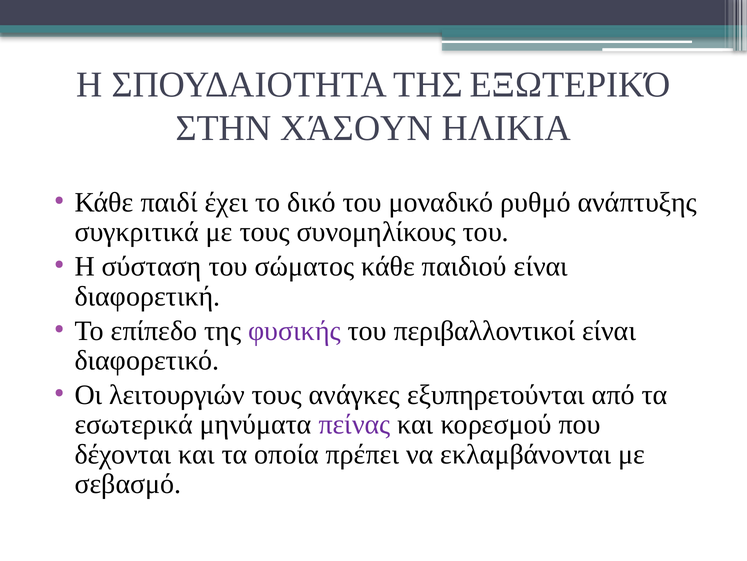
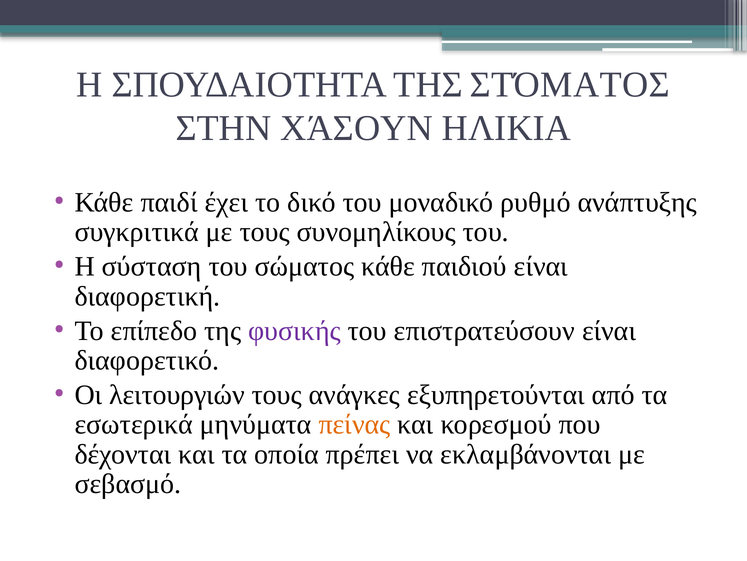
ΕΞΩΤΕΡΙΚΌ: ΕΞΩΤΕΡΙΚΌ -> ΣΤΌΜΑΤΟΣ (570, 85)
περιβαλλοντικοί: περιβαλλοντικοί -> επιστρατεύσουν (484, 330)
πείνας colour: purple -> orange (355, 424)
